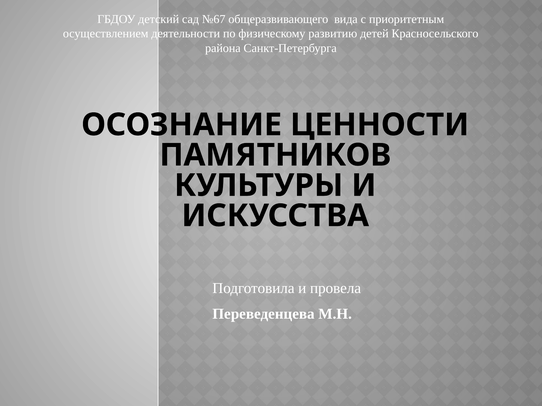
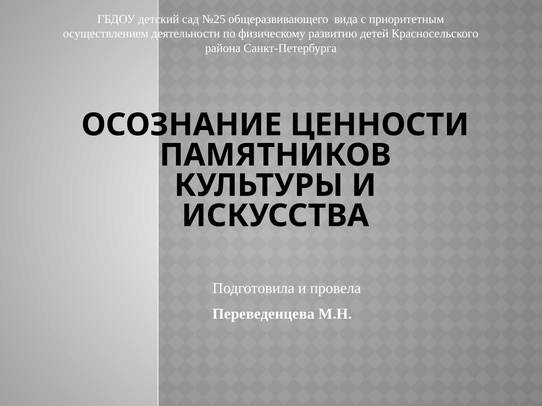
№67: №67 -> №25 (214, 19)
